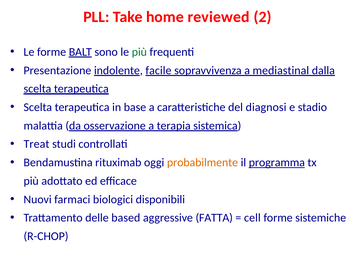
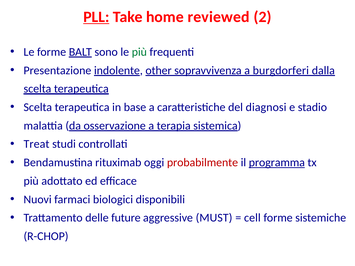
PLL underline: none -> present (96, 17)
facile: facile -> other (159, 70)
mediastinal: mediastinal -> burgdorferi (281, 70)
probabilmente colour: orange -> red (202, 163)
based: based -> future (126, 218)
FATTA: FATTA -> MUST (214, 218)
